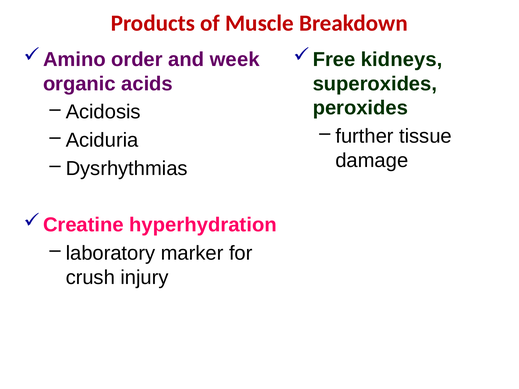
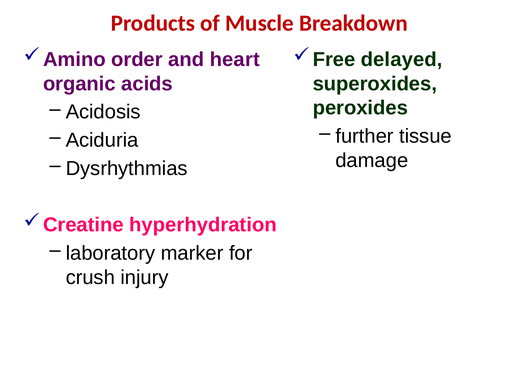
week: week -> heart (235, 60)
kidneys: kidneys -> delayed (402, 60)
